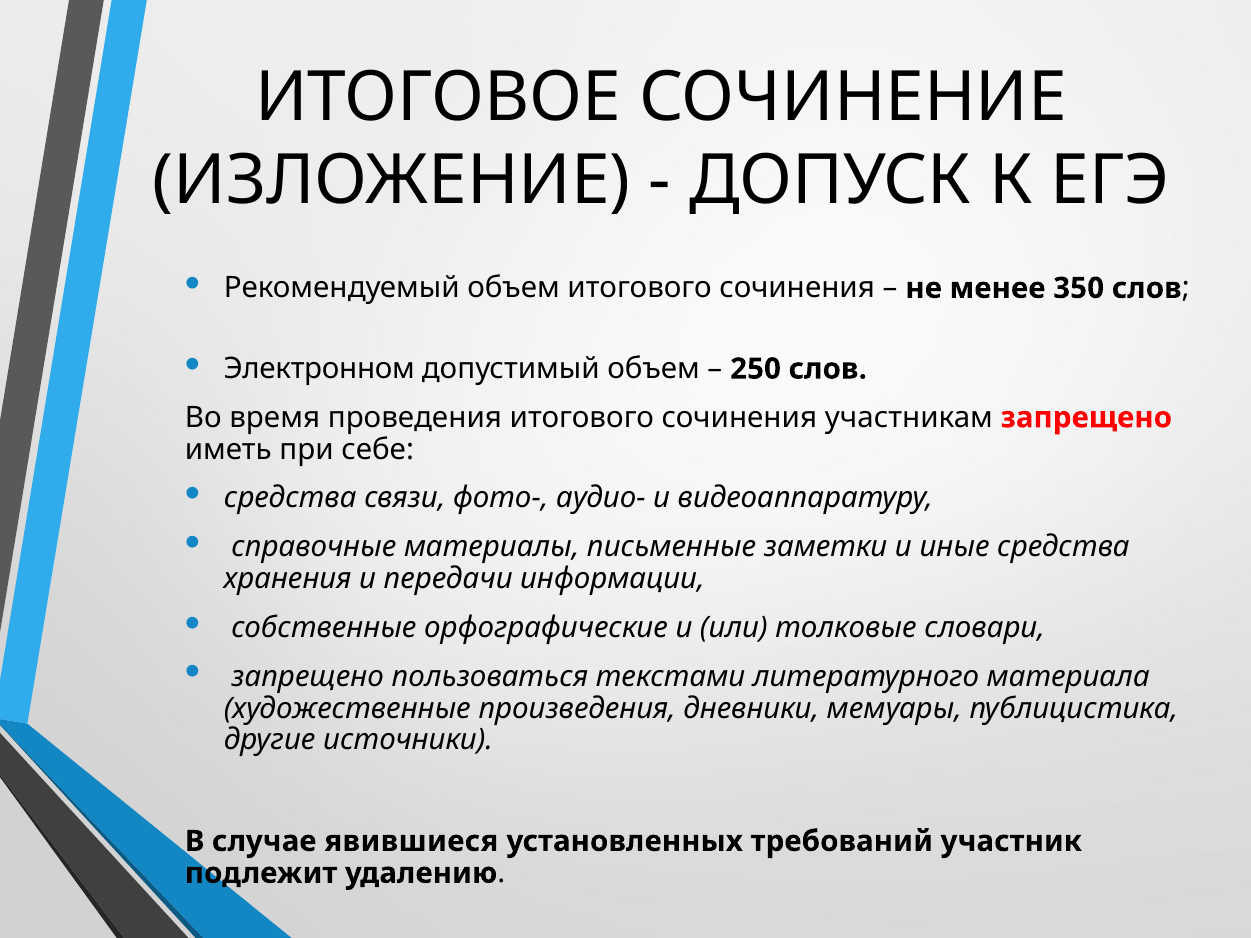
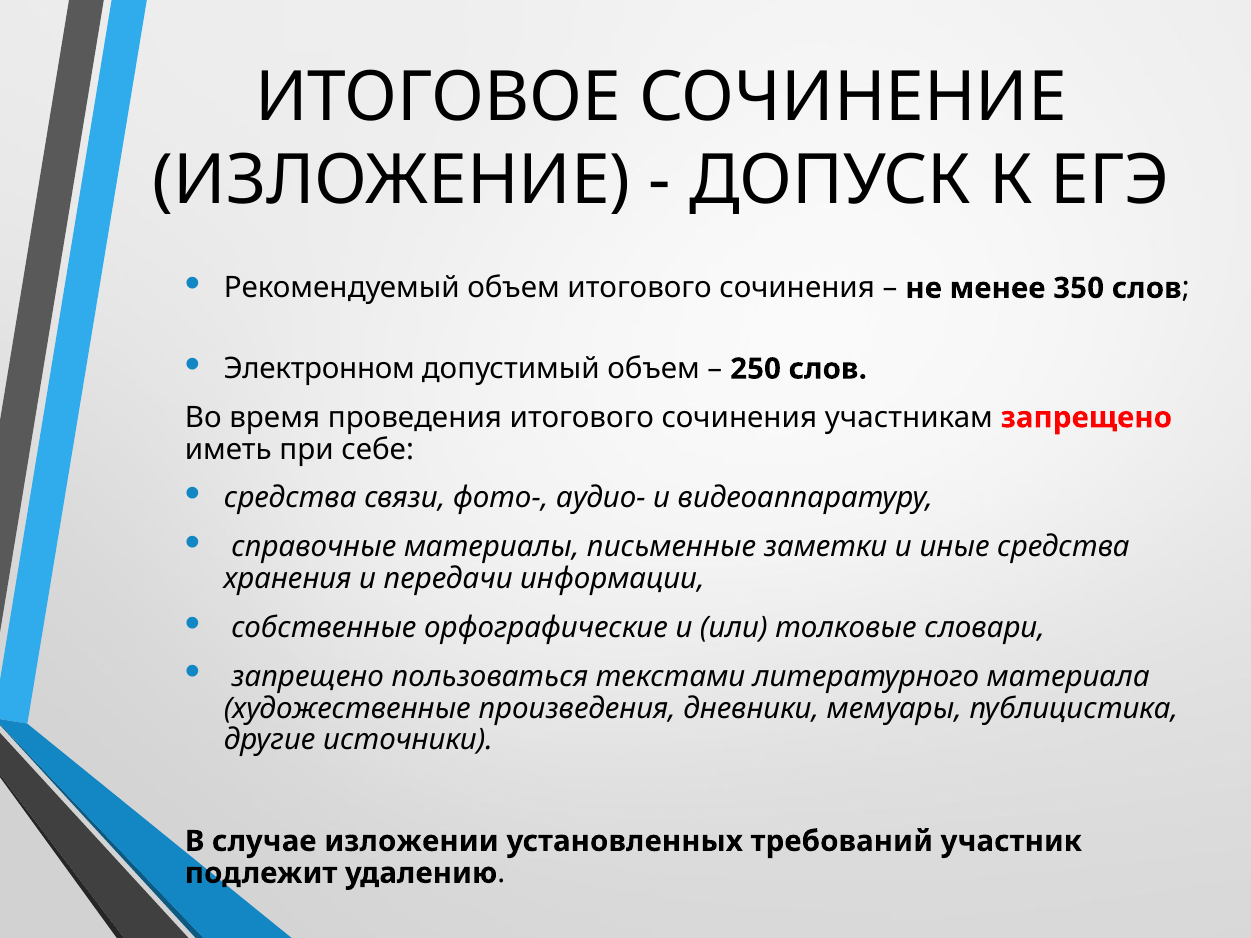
явившиеся: явившиеся -> изложении (411, 841)
